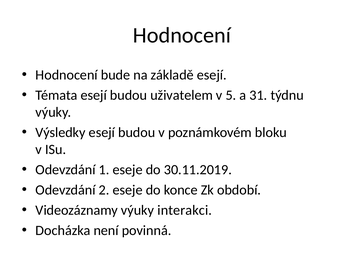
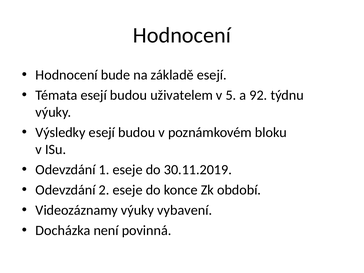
31: 31 -> 92 (258, 95)
interakci: interakci -> vybavení (185, 210)
